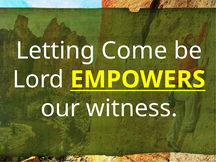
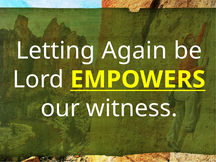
Come: Come -> Again (134, 51)
